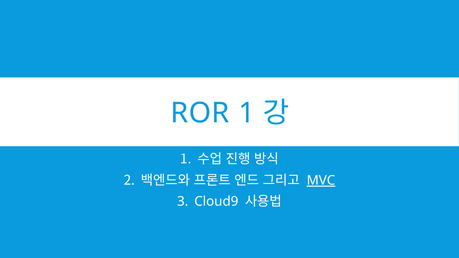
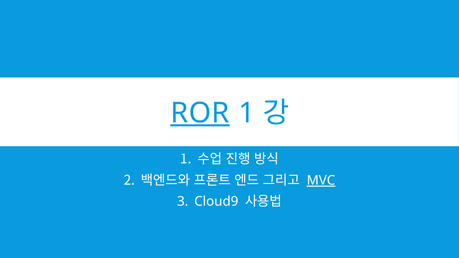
ROR underline: none -> present (200, 113)
